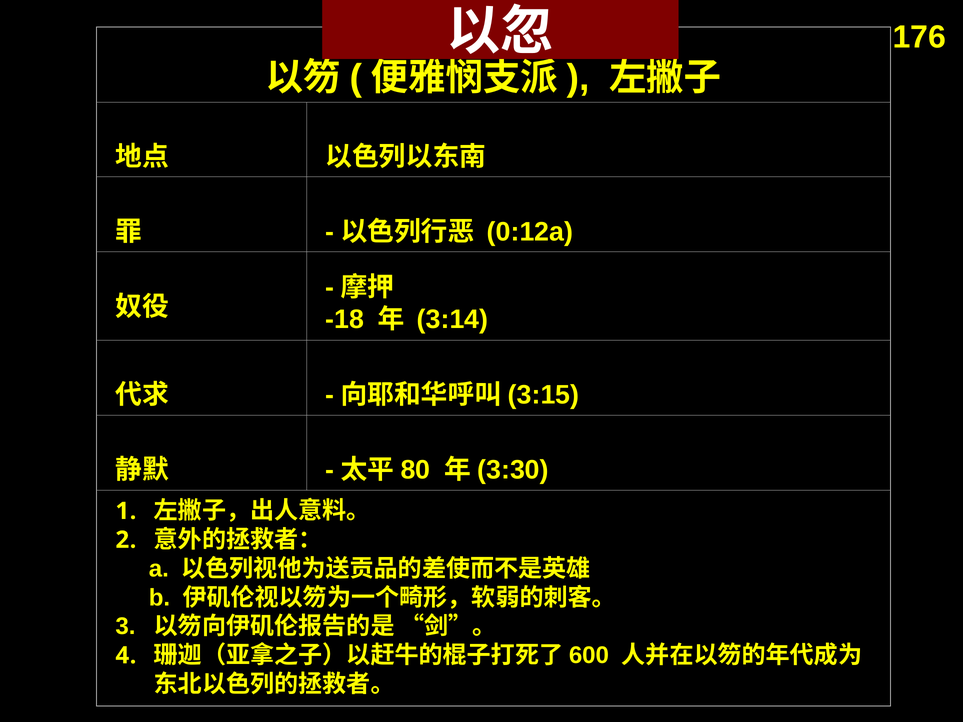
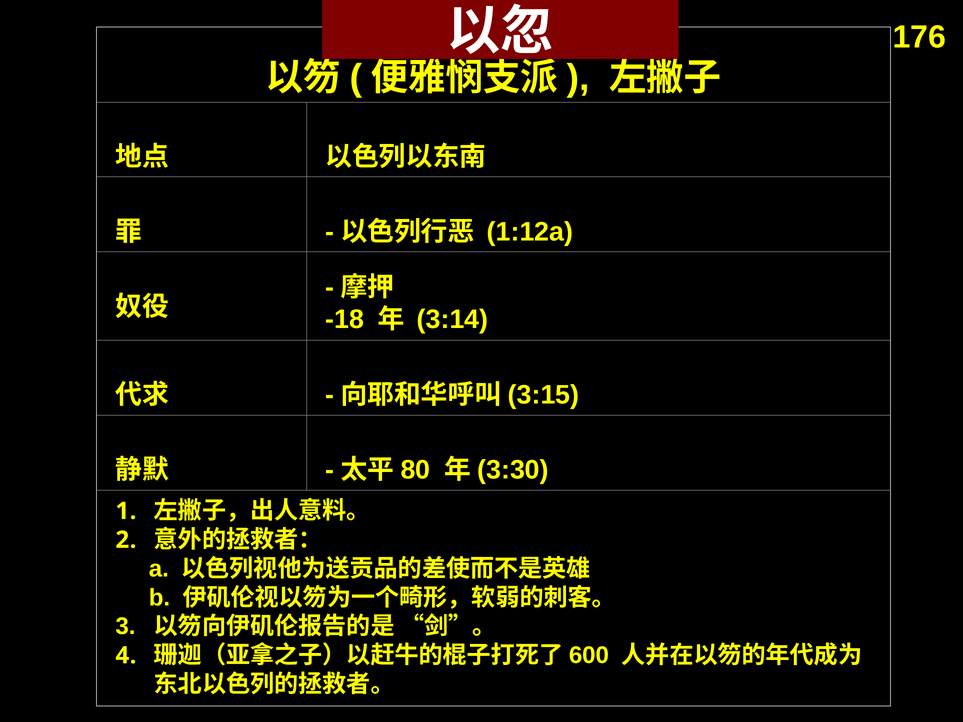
0:12a: 0:12a -> 1:12a (530, 232)
